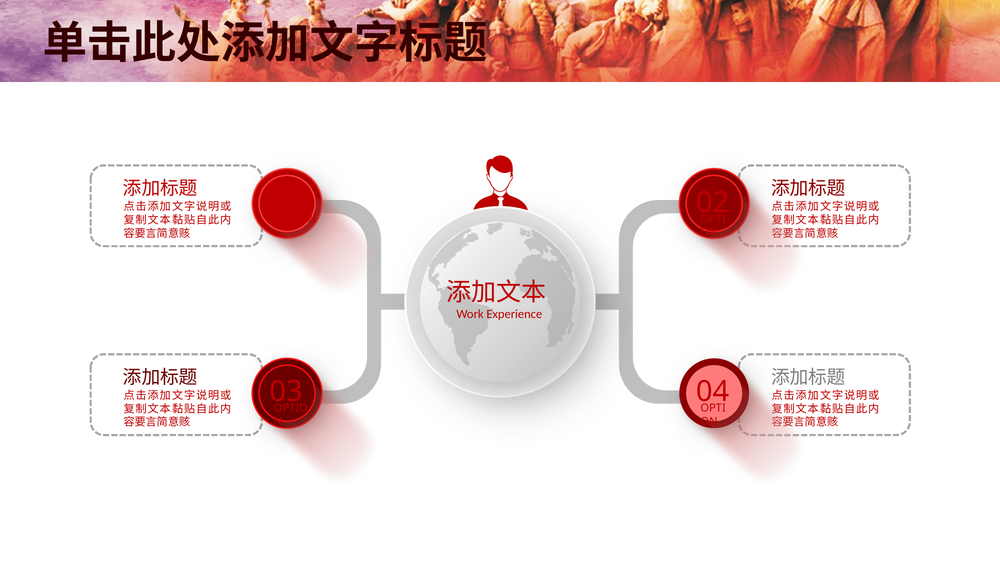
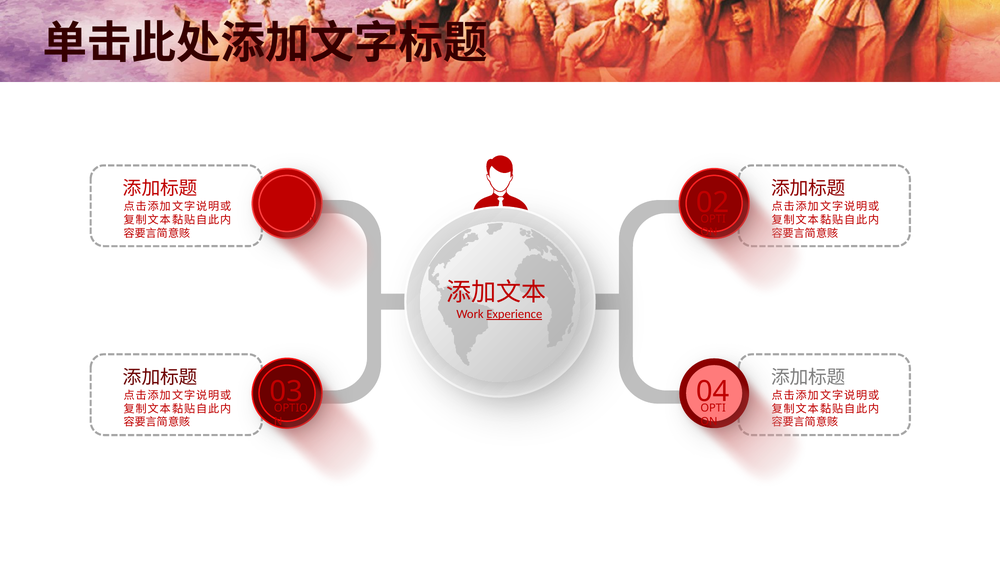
Experience underline: none -> present (514, 314)
